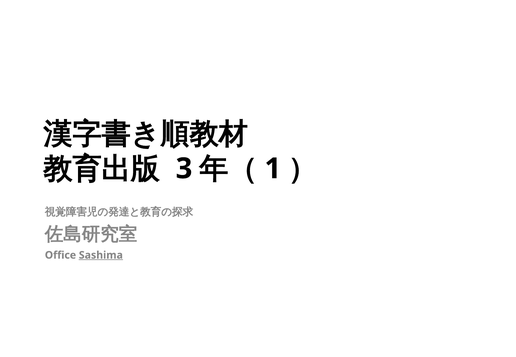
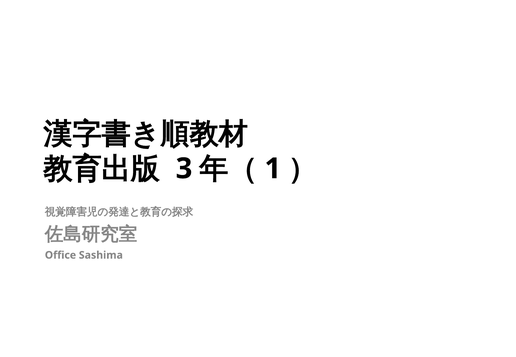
Sashima underline: present -> none (101, 255)
